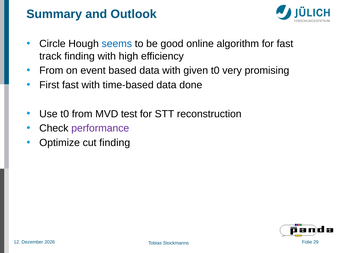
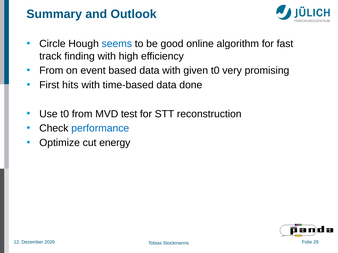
First fast: fast -> hits (70, 85)
performance colour: purple -> blue (100, 129)
cut finding: finding -> energy (115, 143)
